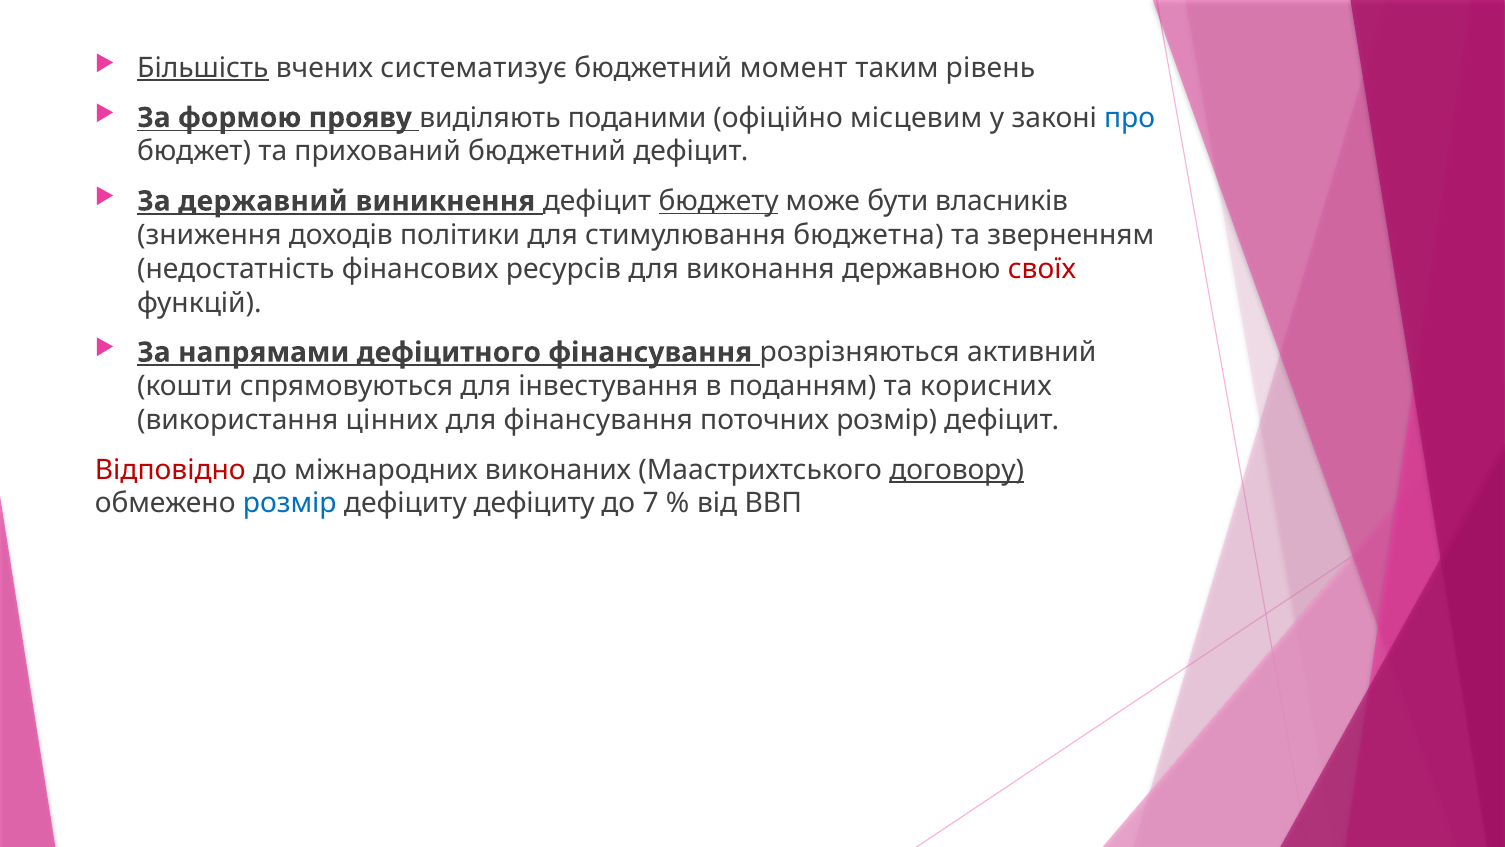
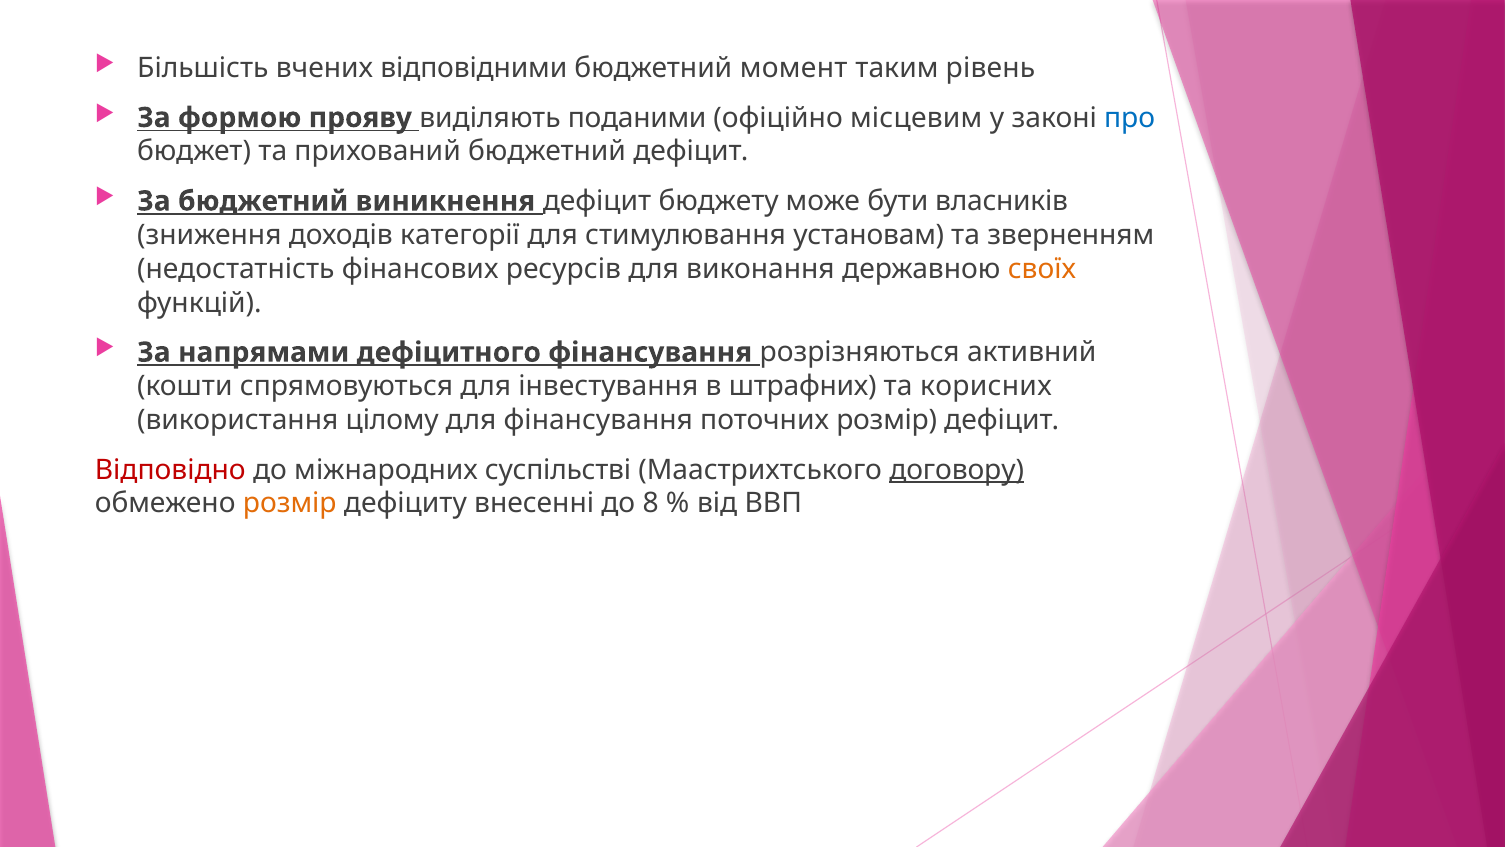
Більшість underline: present -> none (203, 68)
систематизує: систематизує -> відповідними (474, 68)
За державний: державний -> бюджетний (263, 201)
бюджету underline: present -> none (719, 201)
політики: політики -> категорії (460, 235)
бюджетна: бюджетна -> установам (869, 235)
своїх colour: red -> orange (1042, 269)
поданням: поданням -> штрафних (803, 386)
цінних: цінних -> цілому (392, 420)
виконаних: виконаних -> суспільстві (558, 470)
розмір colour: blue -> orange (290, 503)
дефіциту дефіциту: дефіциту -> внесенні (534, 503)
7: 7 -> 8 (651, 503)
